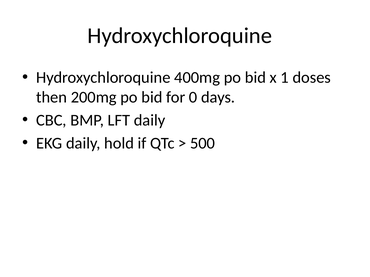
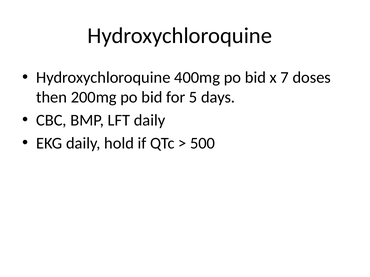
1: 1 -> 7 (285, 78)
0: 0 -> 5 (193, 97)
